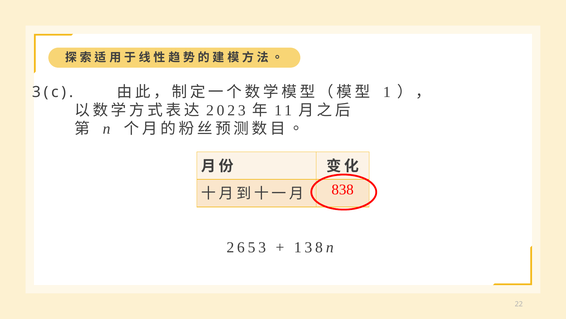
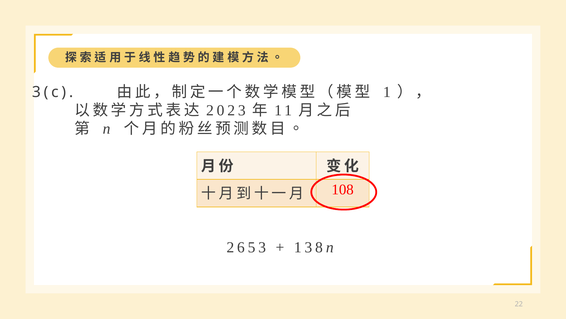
838: 838 -> 108 (343, 189)
